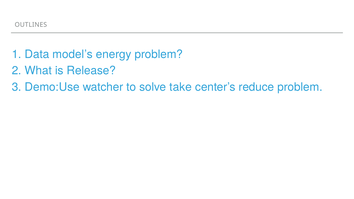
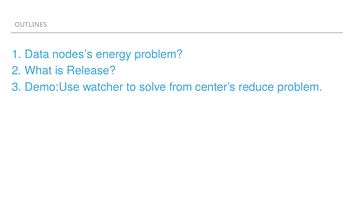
model’s: model’s -> nodes’s (73, 54)
take: take -> from (181, 87)
